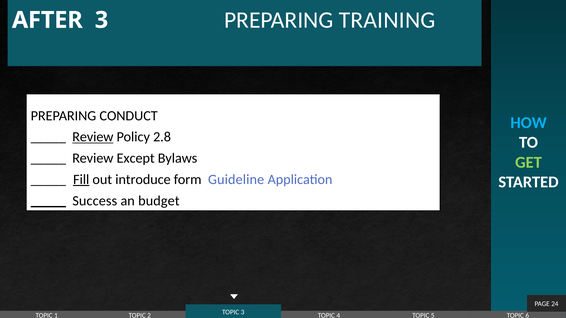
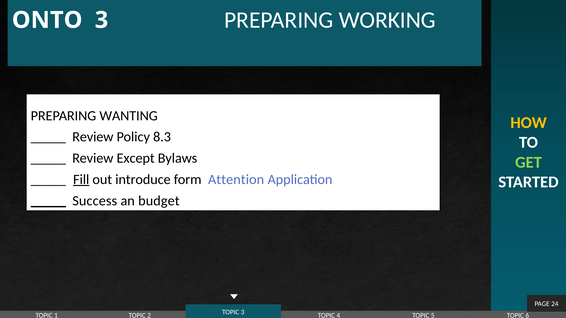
AFTER: AFTER -> ONTO (47, 20)
TRAINING: TRAINING -> WORKING (387, 20)
CONDUCT: CONDUCT -> WANTING (129, 116)
HOW colour: light blue -> yellow (529, 123)
Review underline: present -> none (93, 137)
2.8: 2.8 -> 8.3 (162, 137)
Guideline: Guideline -> Attention (236, 180)
